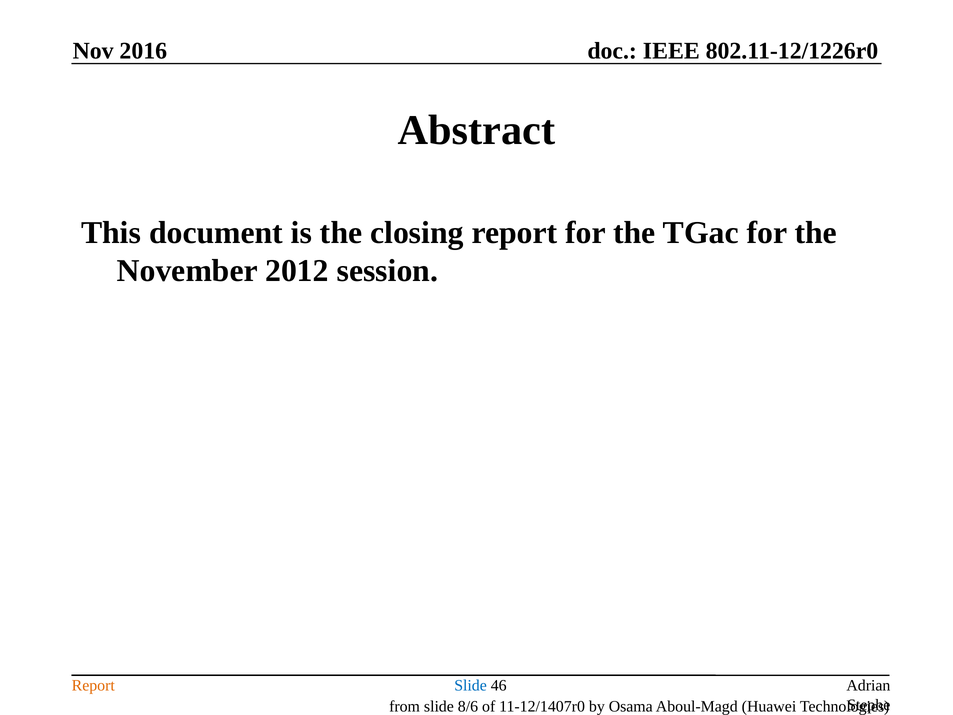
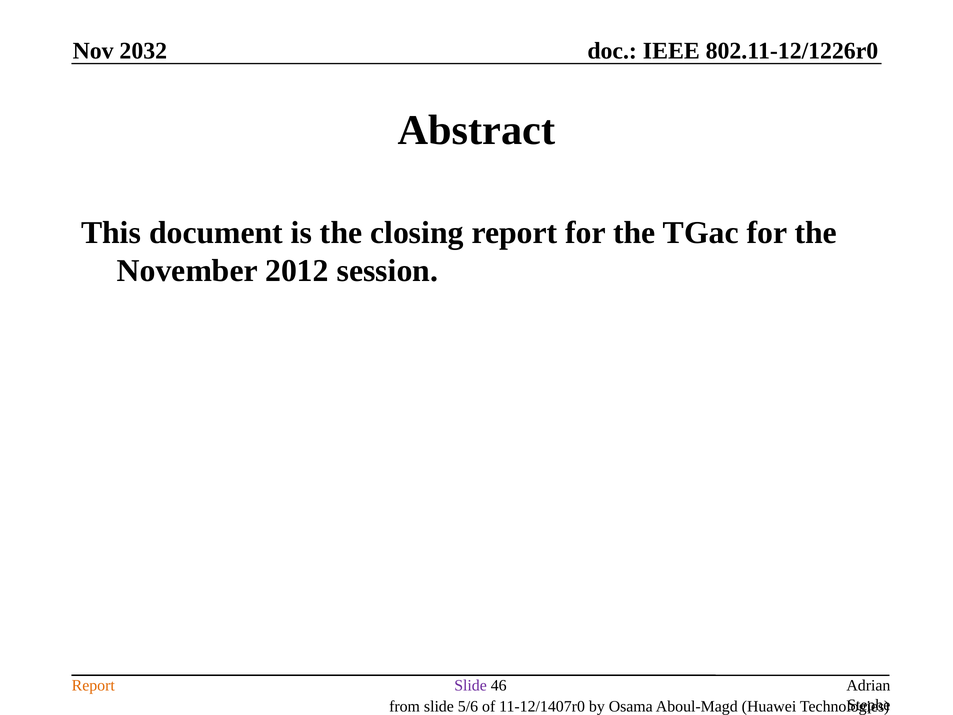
2016: 2016 -> 2032 (143, 51)
Slide colour: blue -> purple (471, 685)
8/6: 8/6 -> 5/6 (468, 706)
